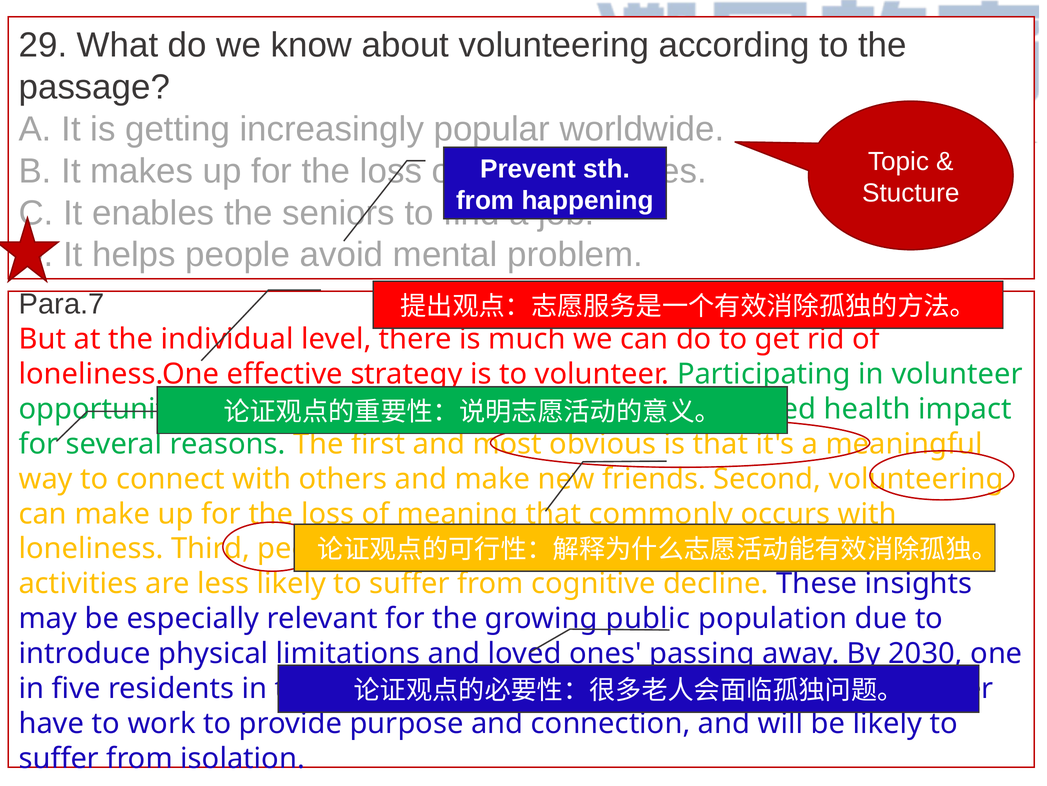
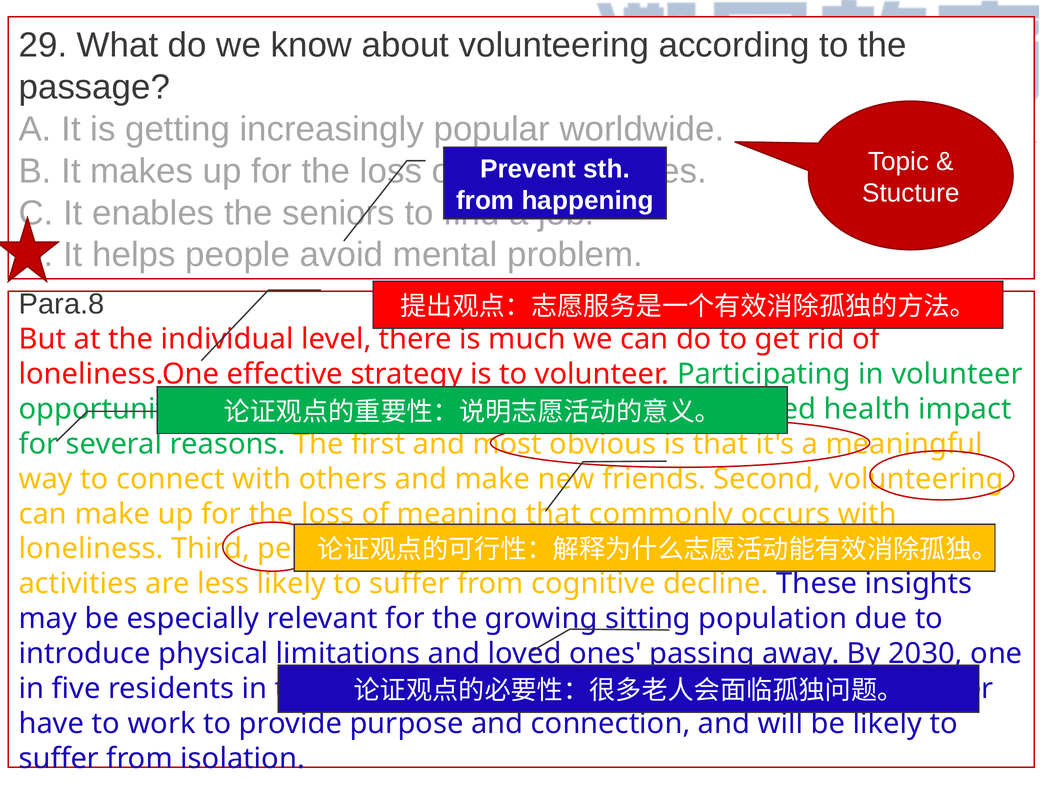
Para.7: Para.7 -> Para.8 (62, 304)
public: public -> sitting (648, 618)
